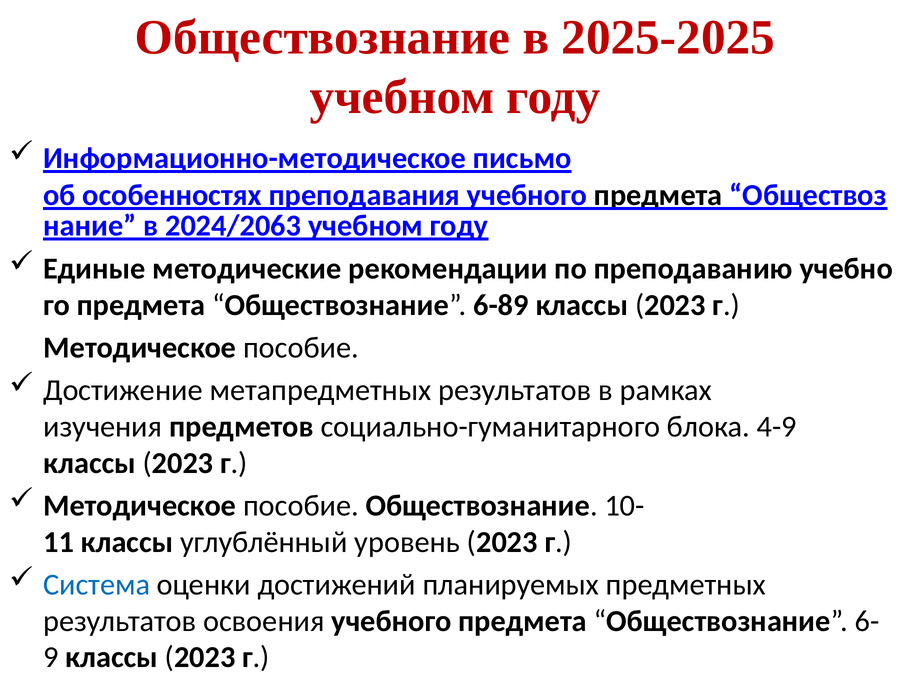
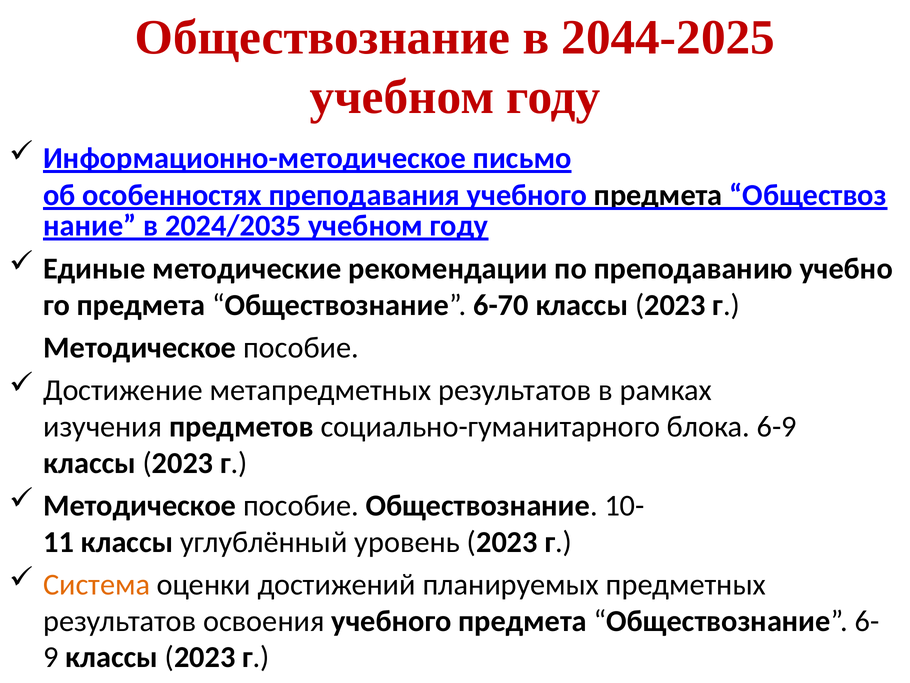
2025-2025: 2025-2025 -> 2044-2025 (668, 38)
2024/2063: 2024/2063 -> 2024/2035 (233, 226)
6-89: 6-89 -> 6-70 (501, 305)
4-9: 4-9 -> 6-9 (777, 426)
Система colour: blue -> orange (97, 584)
